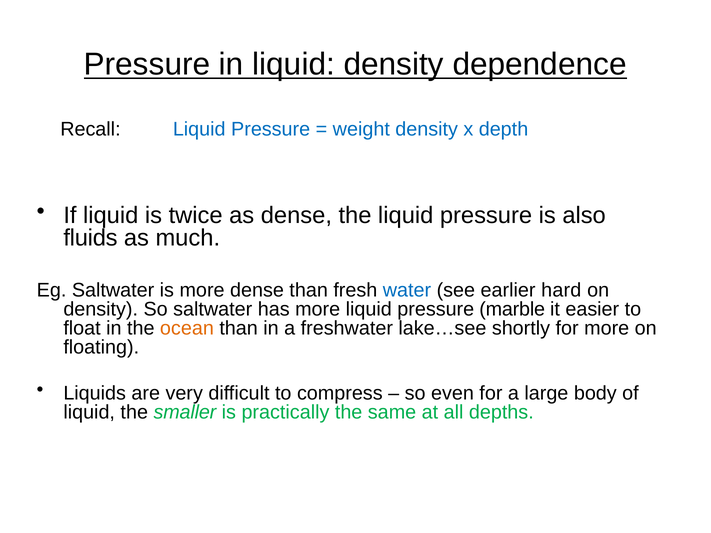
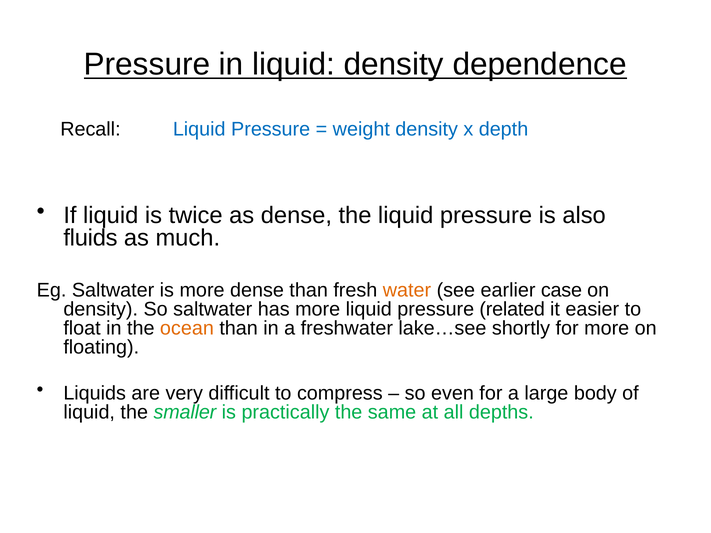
water colour: blue -> orange (407, 291)
hard: hard -> case (561, 291)
marble: marble -> related (512, 310)
